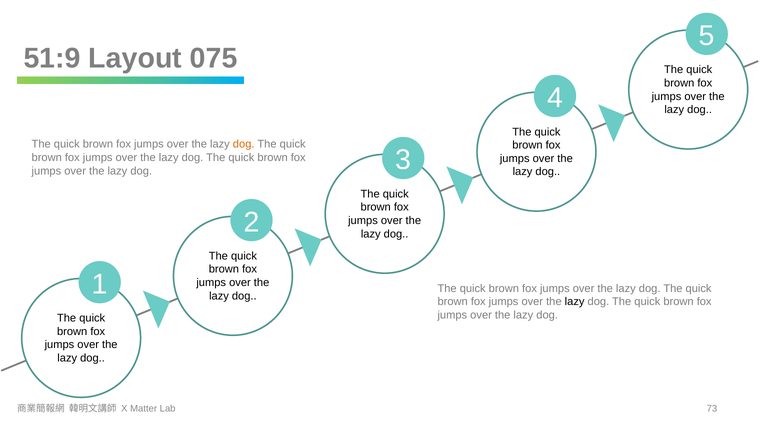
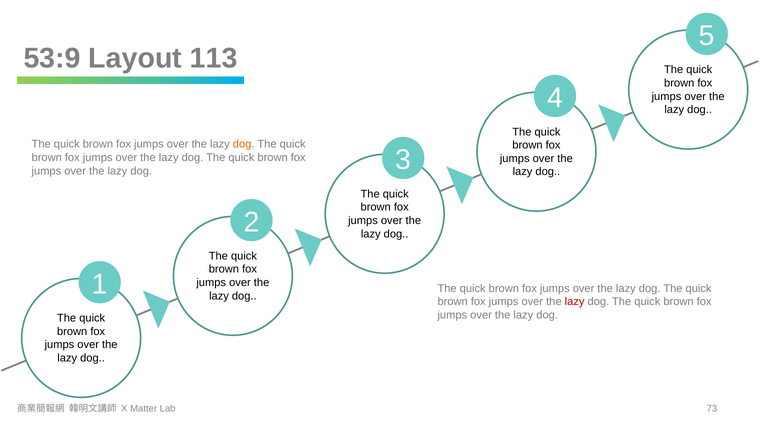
51:9: 51:9 -> 53:9 (52, 58)
075: 075 -> 113 (214, 58)
lazy colour: black -> red (575, 302)
